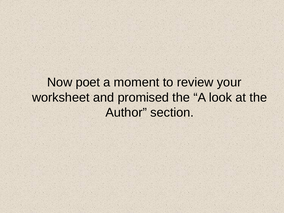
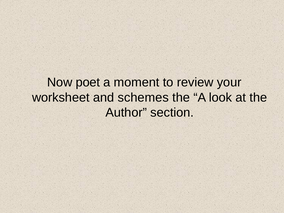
promised: promised -> schemes (143, 97)
